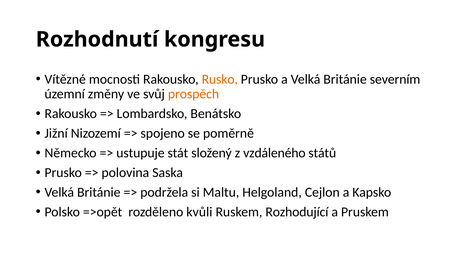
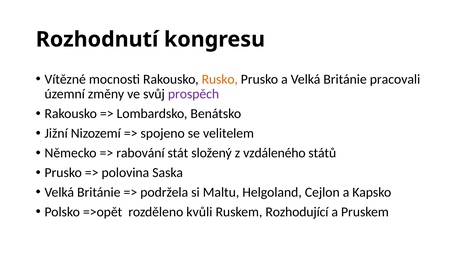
severním: severním -> pracovali (395, 79)
prospěch colour: orange -> purple (194, 94)
poměrně: poměrně -> velitelem (228, 133)
ustupuje: ustupuje -> rabování (140, 153)
